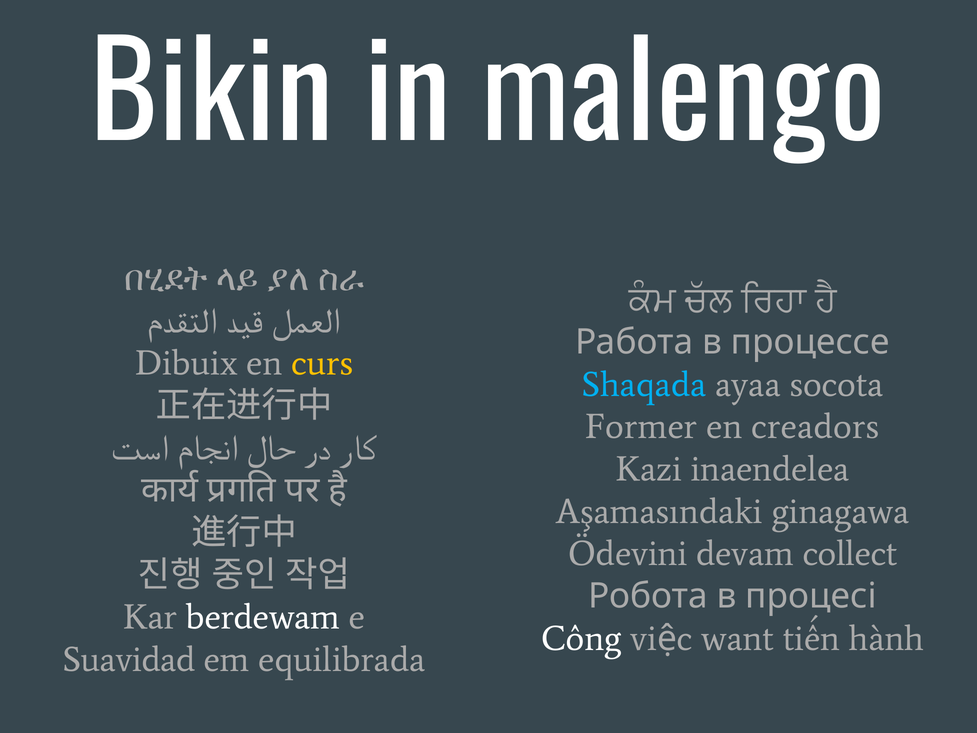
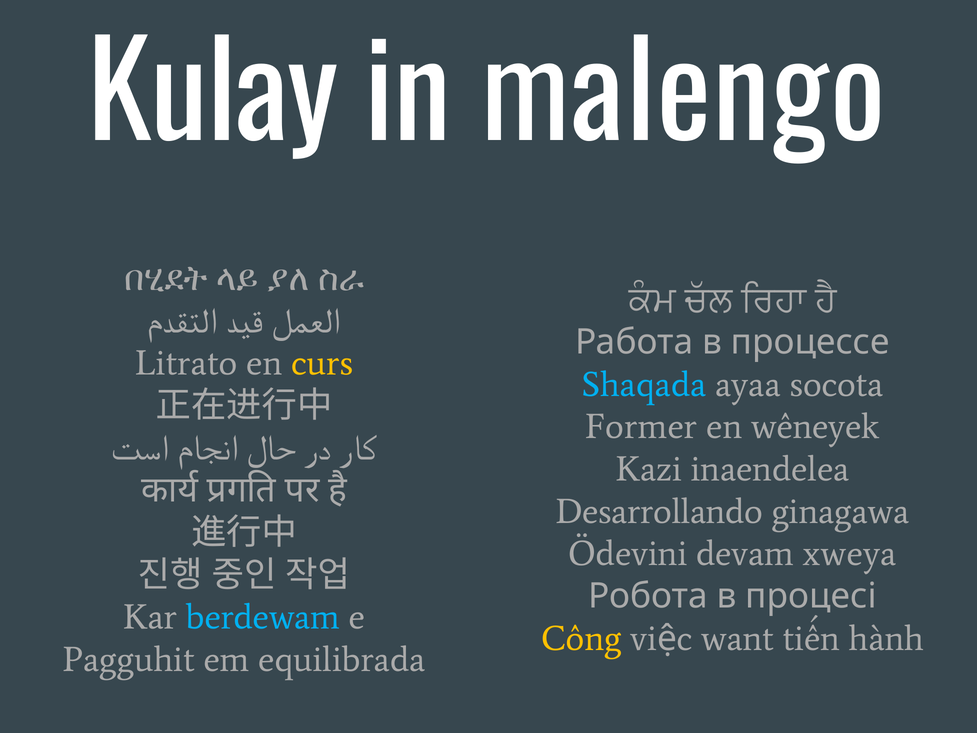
Bikin: Bikin -> Kulay (213, 97)
Dibuix: Dibuix -> Litrato (186, 363)
creadors: creadors -> wêneyek (815, 427)
Aşamasındaki: Aşamasındaki -> Desarrollando (659, 511)
collect: collect -> xweya (850, 554)
berdewam colour: white -> light blue (263, 617)
Công colour: white -> yellow (581, 638)
Suavidad: Suavidad -> Pagguhit (129, 659)
